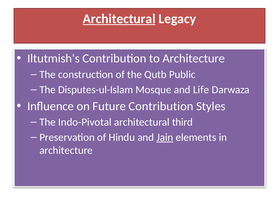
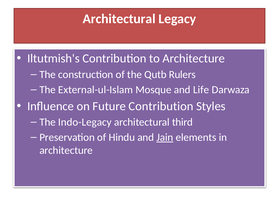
Architectural underline: present -> none (119, 19)
Public: Public -> Rulers (182, 75)
Disputes-ul-Islam: Disputes-ul-Islam -> External-ul-Islam (96, 90)
Indo-Pivotal: Indo-Pivotal -> Indo-Legacy (85, 122)
